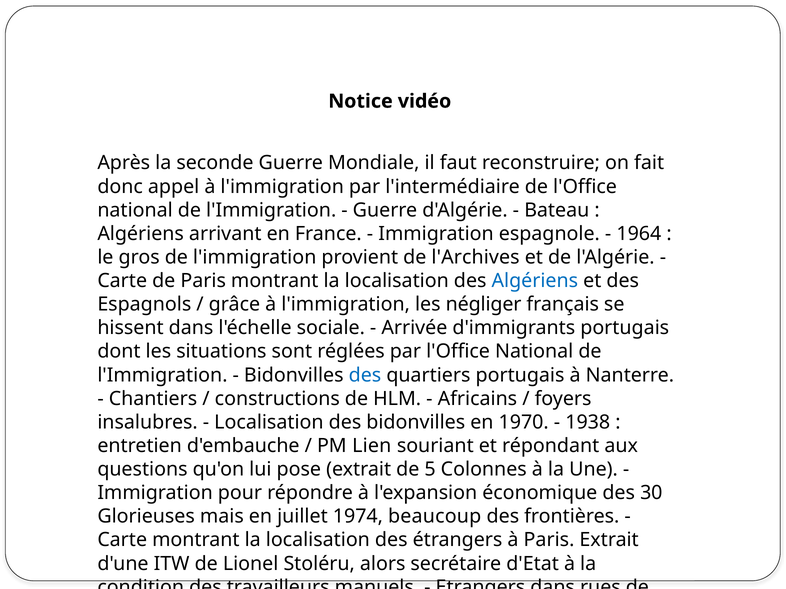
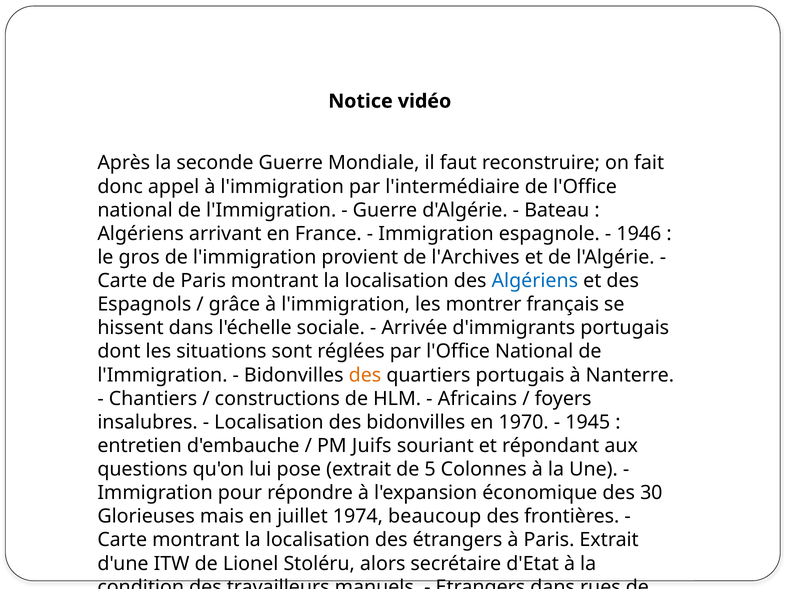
1964: 1964 -> 1946 (639, 234)
négliger: négliger -> montrer (484, 305)
des colour: blue -> orange (365, 375)
1938: 1938 -> 1945 (588, 423)
Lien: Lien -> Juifs (372, 446)
